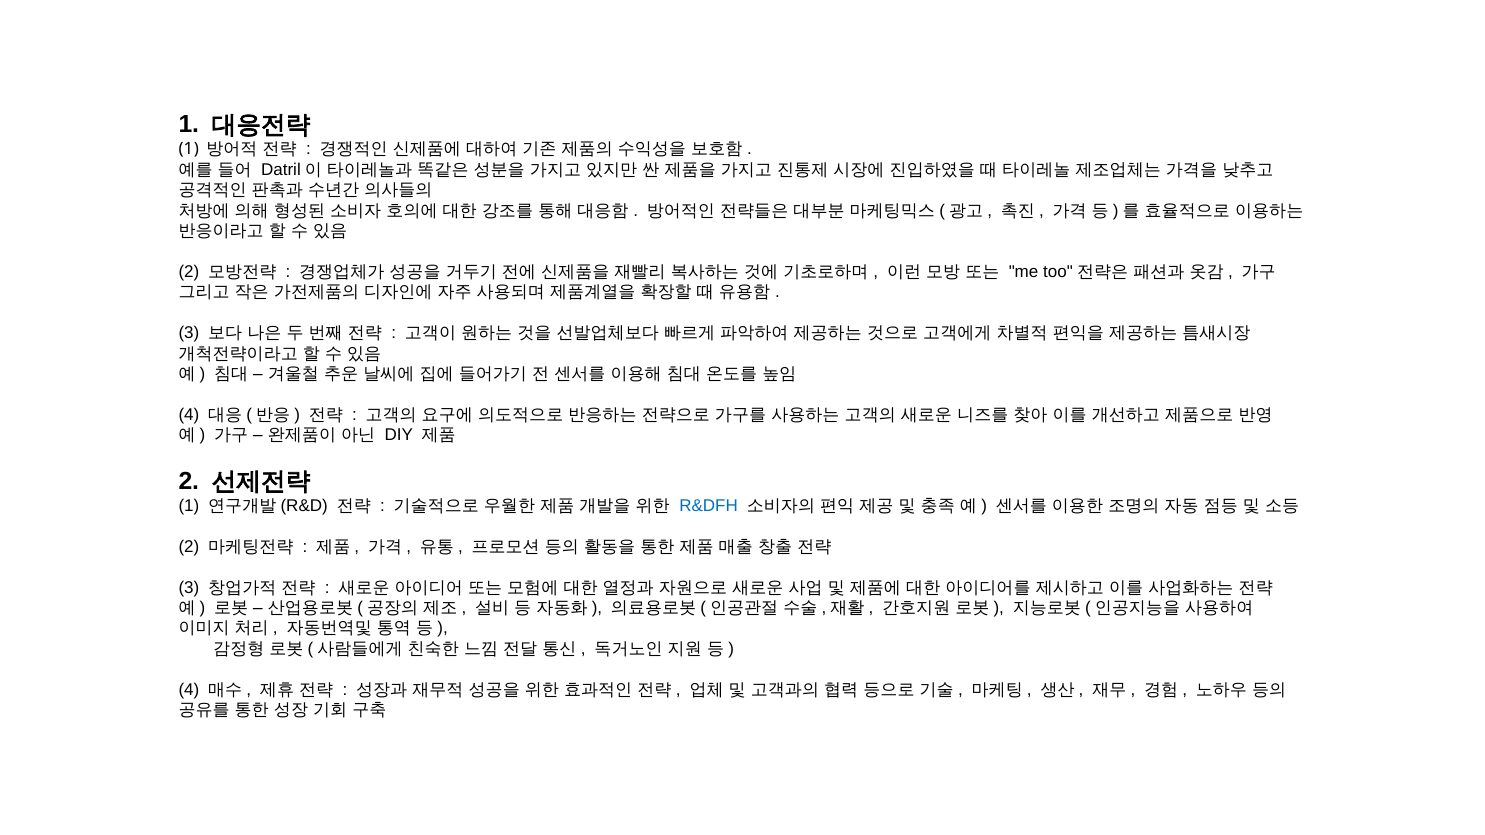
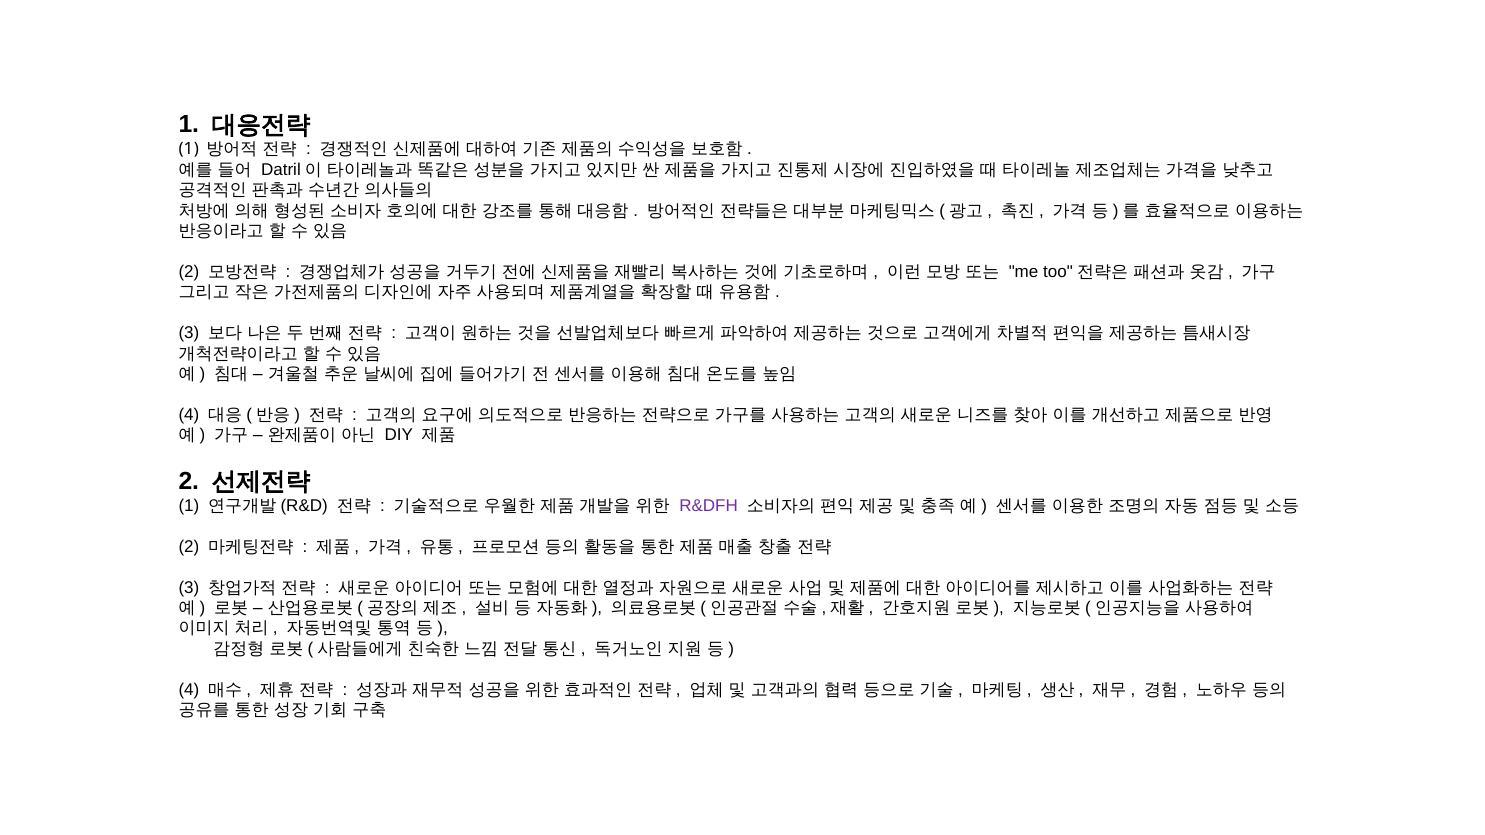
R&DFH colour: blue -> purple (709, 506)
